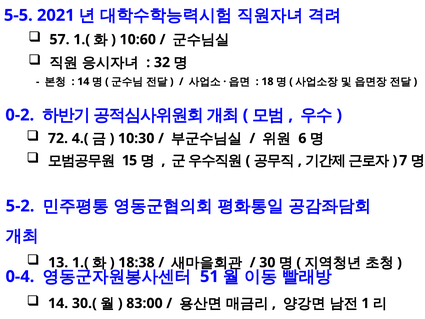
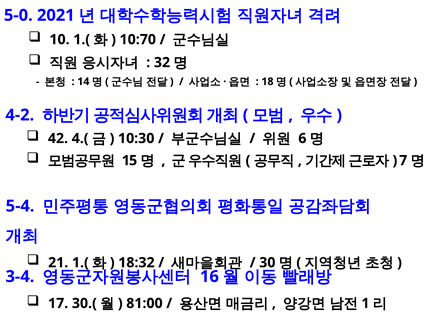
5-5: 5-5 -> 5-0 (18, 15)
57: 57 -> 10 (60, 39)
10:60: 10:60 -> 10:70 (138, 39)
0-2: 0-2 -> 4-2 (20, 115)
72: 72 -> 42 (58, 138)
5-2: 5-2 -> 5-4 (20, 206)
13: 13 -> 21 (58, 262)
18:38: 18:38 -> 18:32 (136, 262)
0-4: 0-4 -> 3-4 (20, 276)
51: 51 -> 16 (209, 276)
14: 14 -> 17 (58, 303)
83:00: 83:00 -> 81:00 (144, 303)
